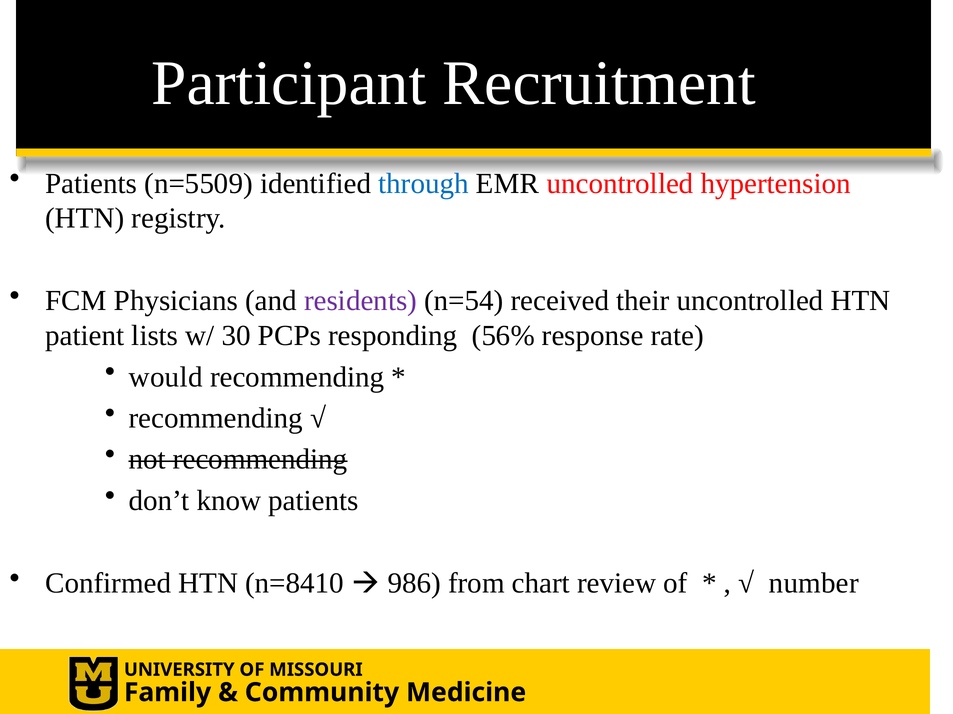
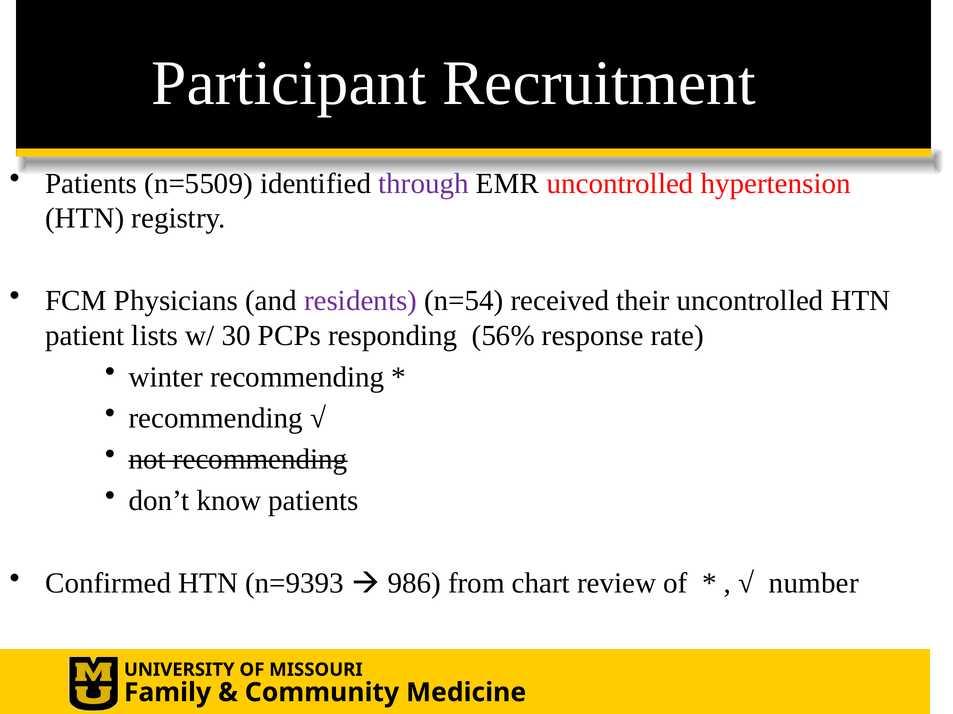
through colour: blue -> purple (424, 184)
would: would -> winter (166, 377)
n=8410: n=8410 -> n=9393 (295, 584)
